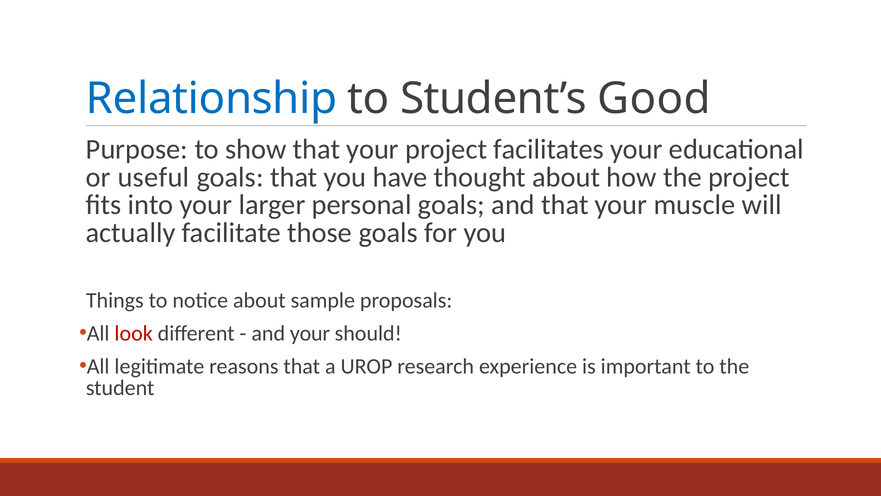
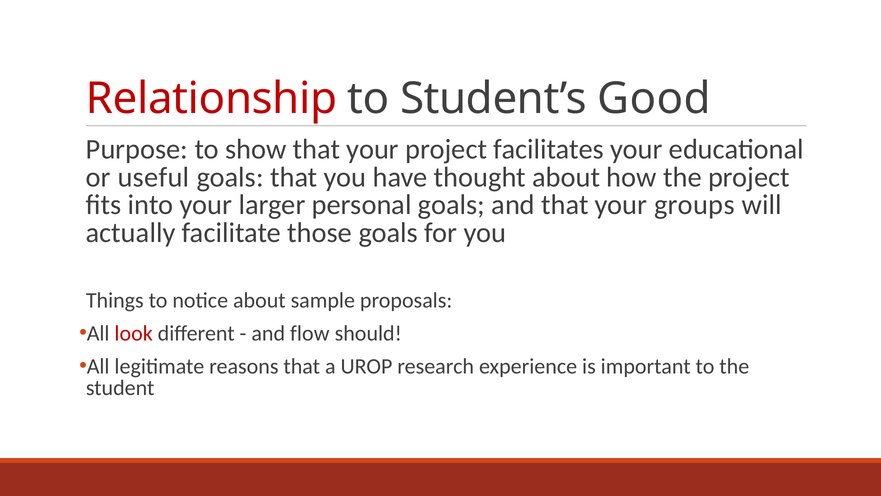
Relationship colour: blue -> red (212, 99)
muscle: muscle -> groups (694, 205)
and your: your -> flow (310, 333)
